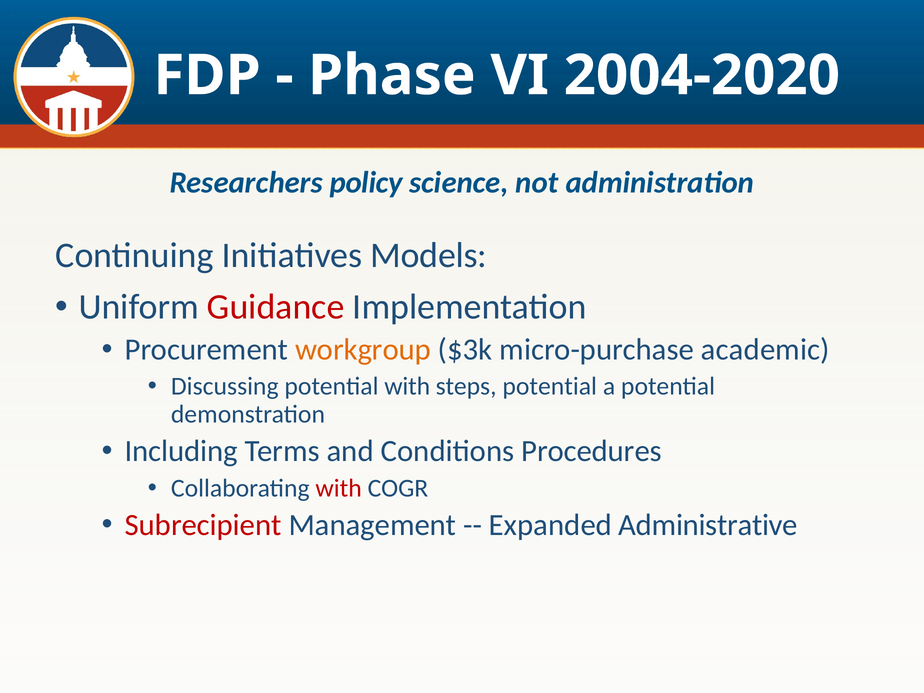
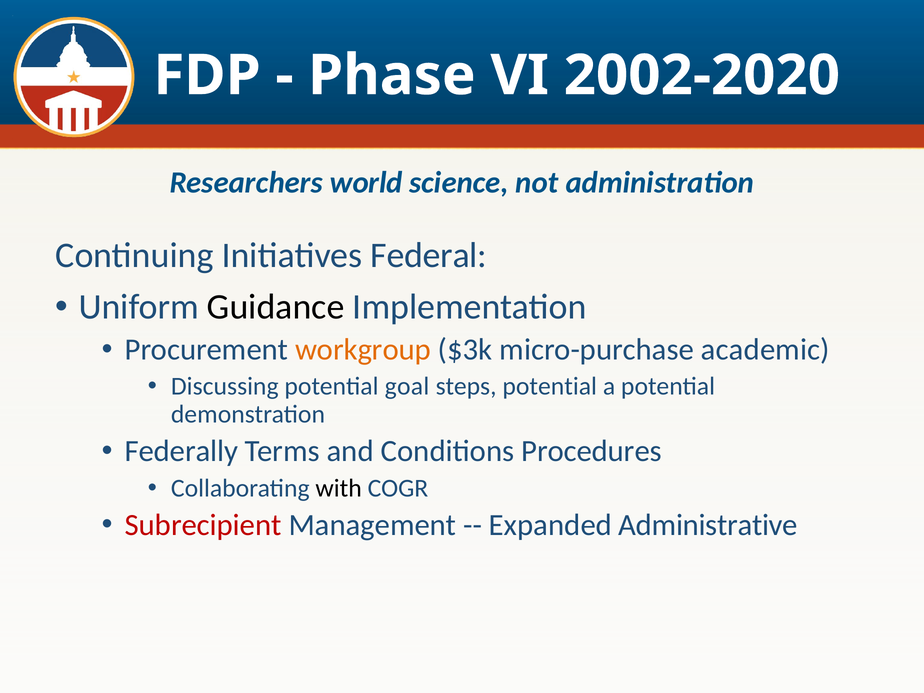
2004-2020: 2004-2020 -> 2002-2020 (702, 76)
policy: policy -> world (366, 183)
Models: Models -> Federal (429, 256)
Guidance colour: red -> black (276, 307)
potential with: with -> goal (407, 387)
Including: Including -> Federally (181, 451)
with colour: red -> black (339, 488)
